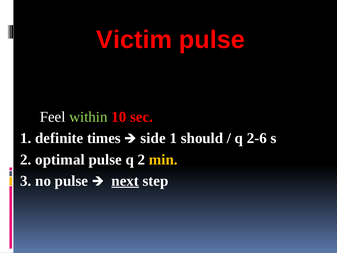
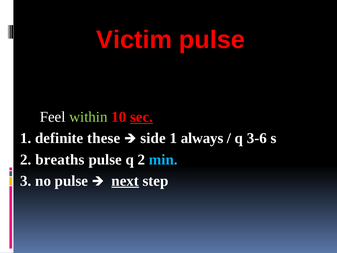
sec underline: none -> present (142, 117)
times: times -> these (104, 138)
should: should -> always (202, 138)
2-6: 2-6 -> 3-6 (257, 138)
optimal: optimal -> breaths (60, 159)
min colour: yellow -> light blue (163, 159)
